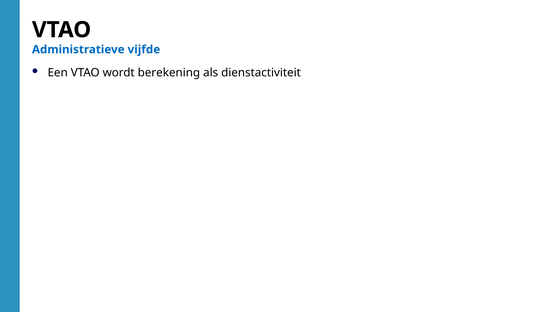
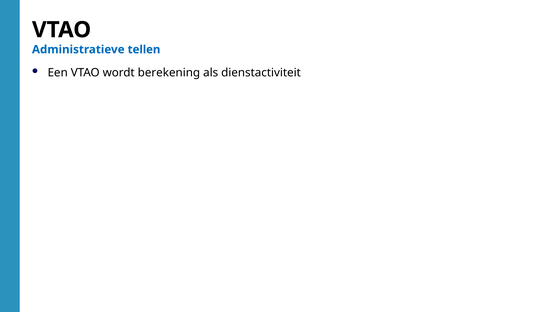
vijfde: vijfde -> tellen (144, 50)
